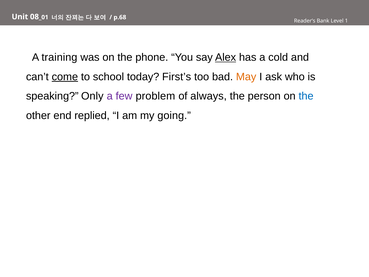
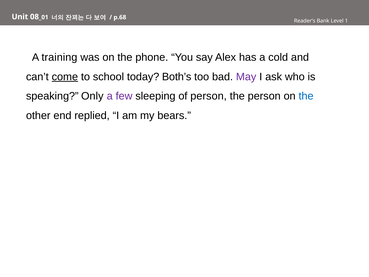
Alex underline: present -> none (226, 57)
First’s: First’s -> Both’s (177, 77)
May colour: orange -> purple (246, 77)
problem: problem -> sleeping (155, 96)
of always: always -> person (209, 96)
going: going -> bears (174, 115)
